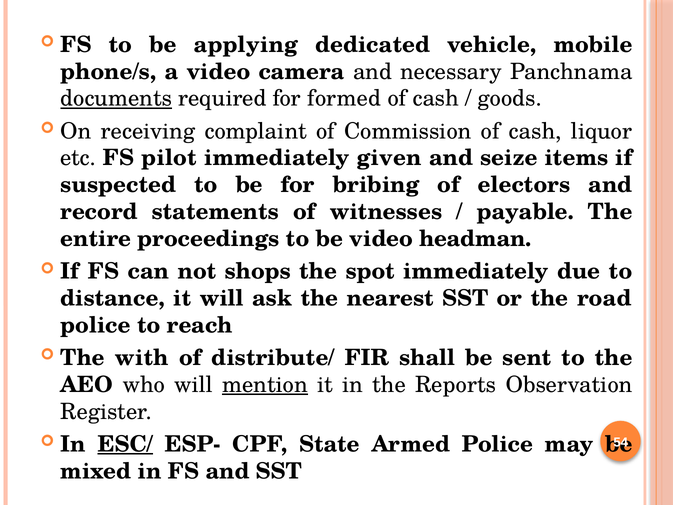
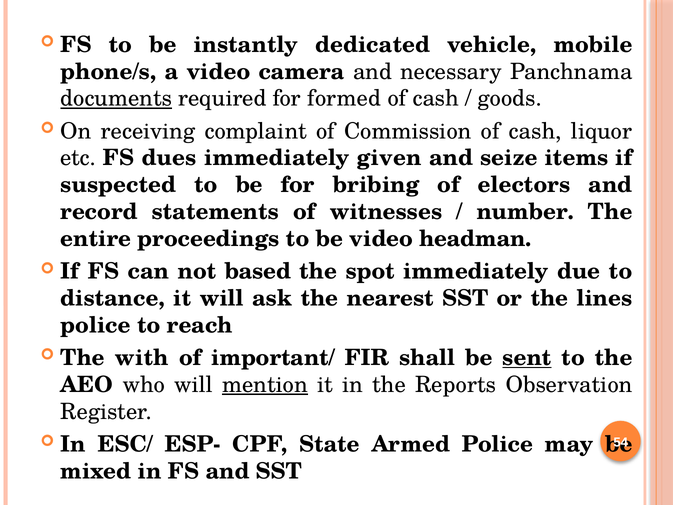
applying: applying -> instantly (246, 45)
pilot: pilot -> dues (169, 158)
payable: payable -> number (525, 212)
shops: shops -> based (258, 271)
road: road -> lines (605, 298)
distribute/: distribute/ -> important/ (273, 358)
sent underline: none -> present (527, 358)
ESC/ underline: present -> none (125, 444)
